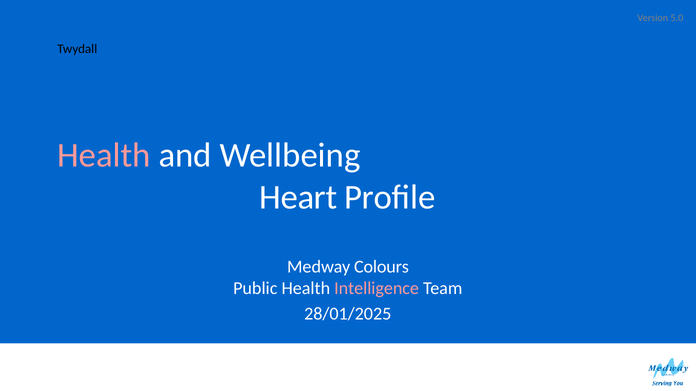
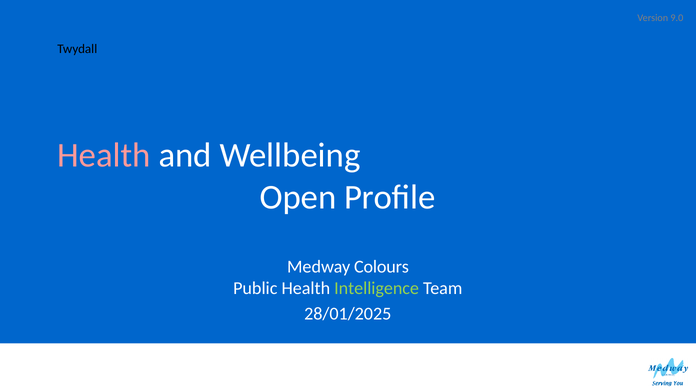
5.0: 5.0 -> 9.0 (677, 18)
Heart: Heart -> Open (298, 197)
Intelligence colour: pink -> light green (377, 289)
